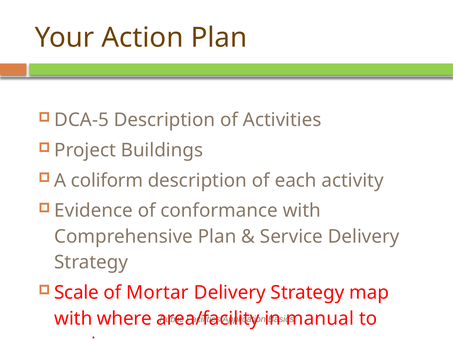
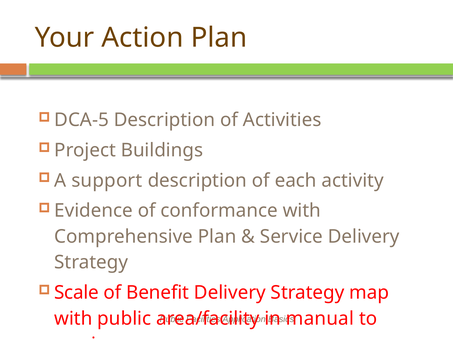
coliform: coliform -> support (107, 180)
Mortar: Mortar -> Benefit (158, 292)
with where: where -> public (124, 318)
